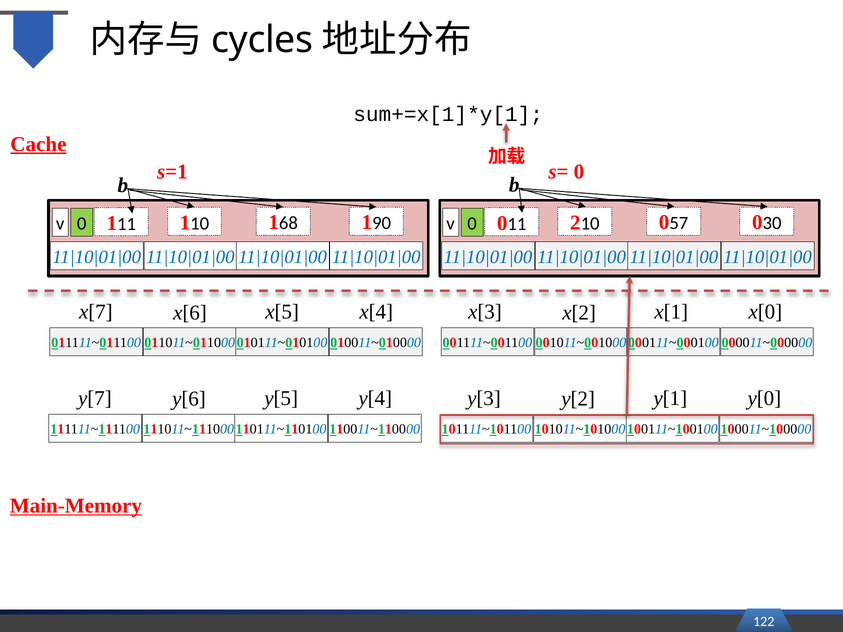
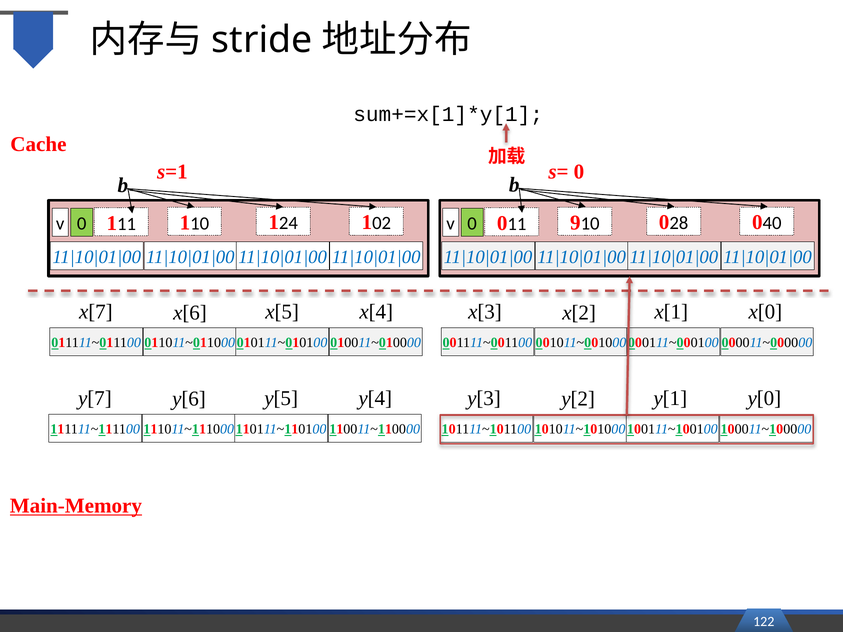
cycles: cycles -> stride (262, 40)
Cache underline: present -> none (38, 144)
68: 68 -> 24 (288, 223)
90: 90 -> 02 (382, 223)
57: 57 -> 28 (679, 223)
2: 2 -> 9 (575, 223)
30: 30 -> 40 (772, 223)
